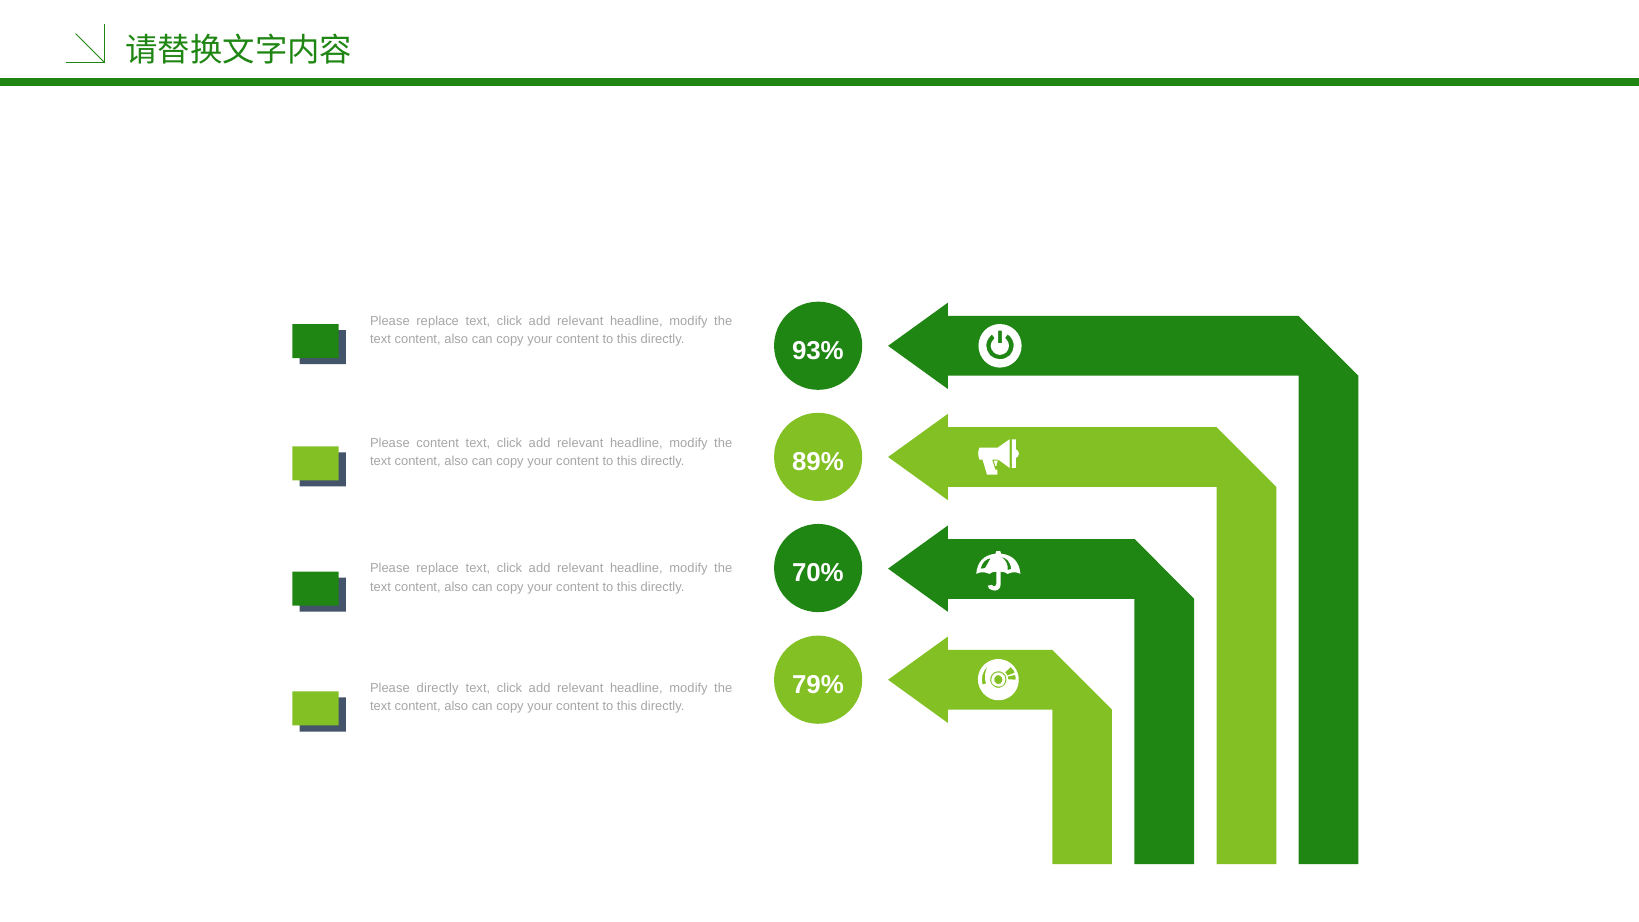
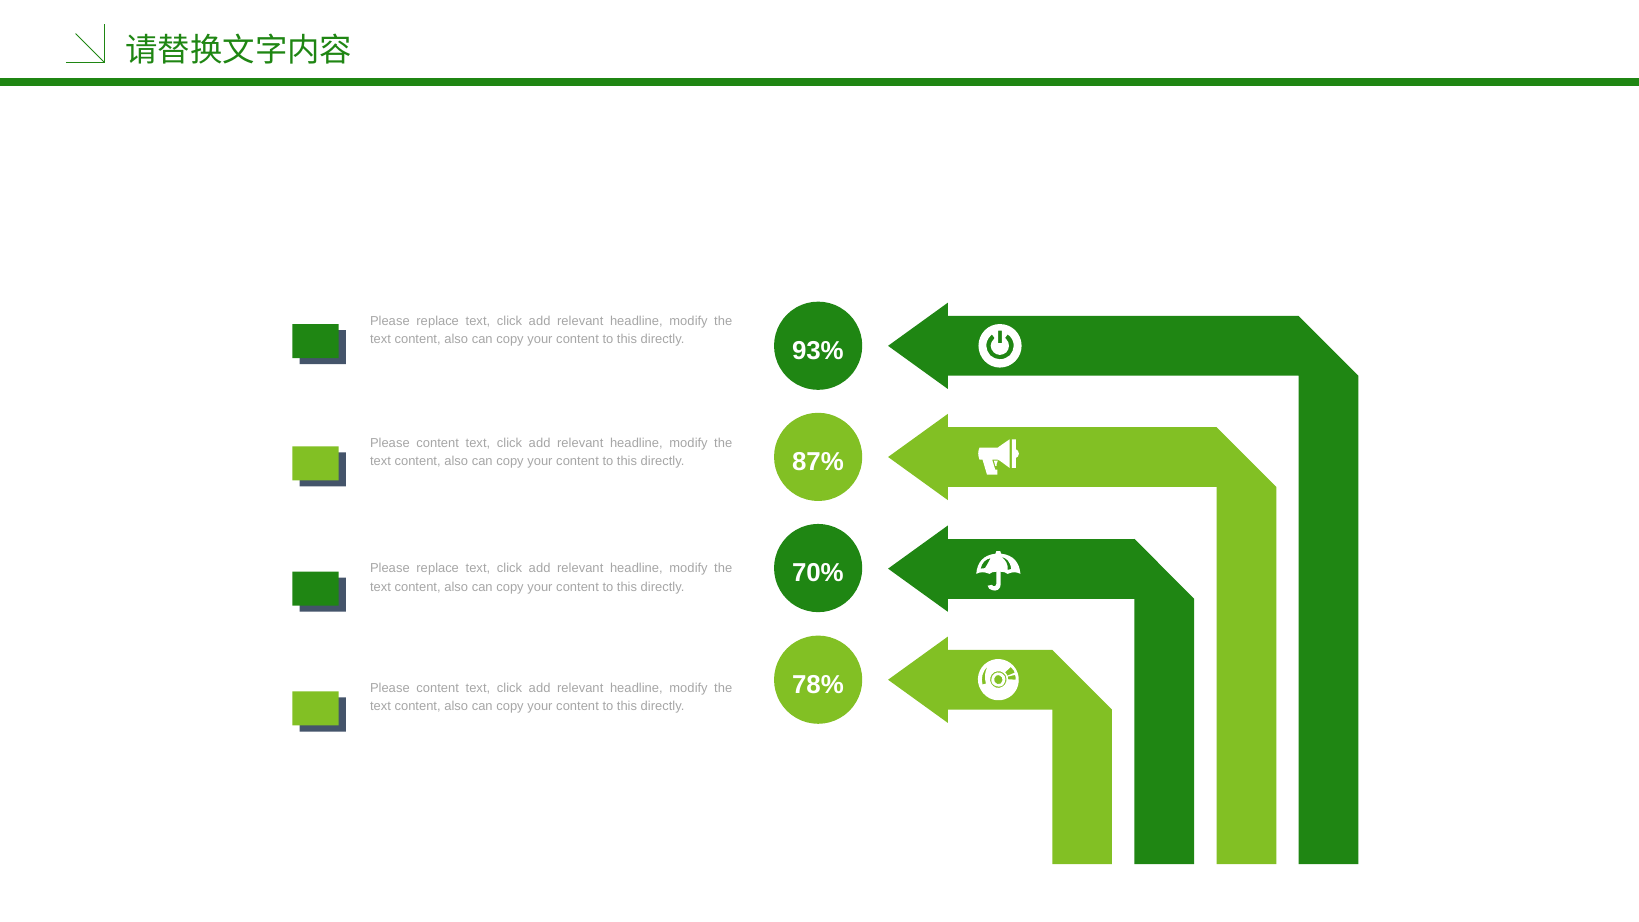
89%: 89% -> 87% (818, 462)
79%: 79% -> 78% (818, 684)
directly: directly -> content (438, 688)
